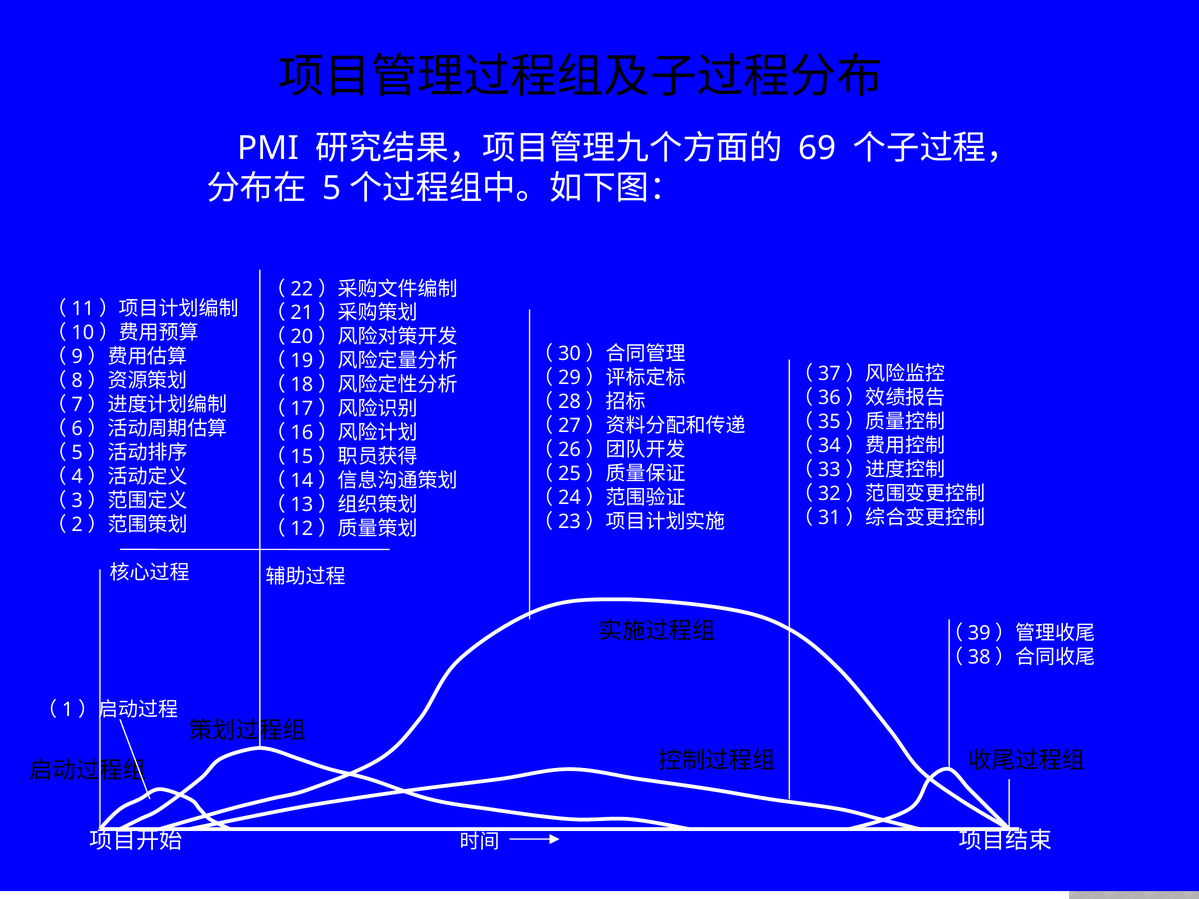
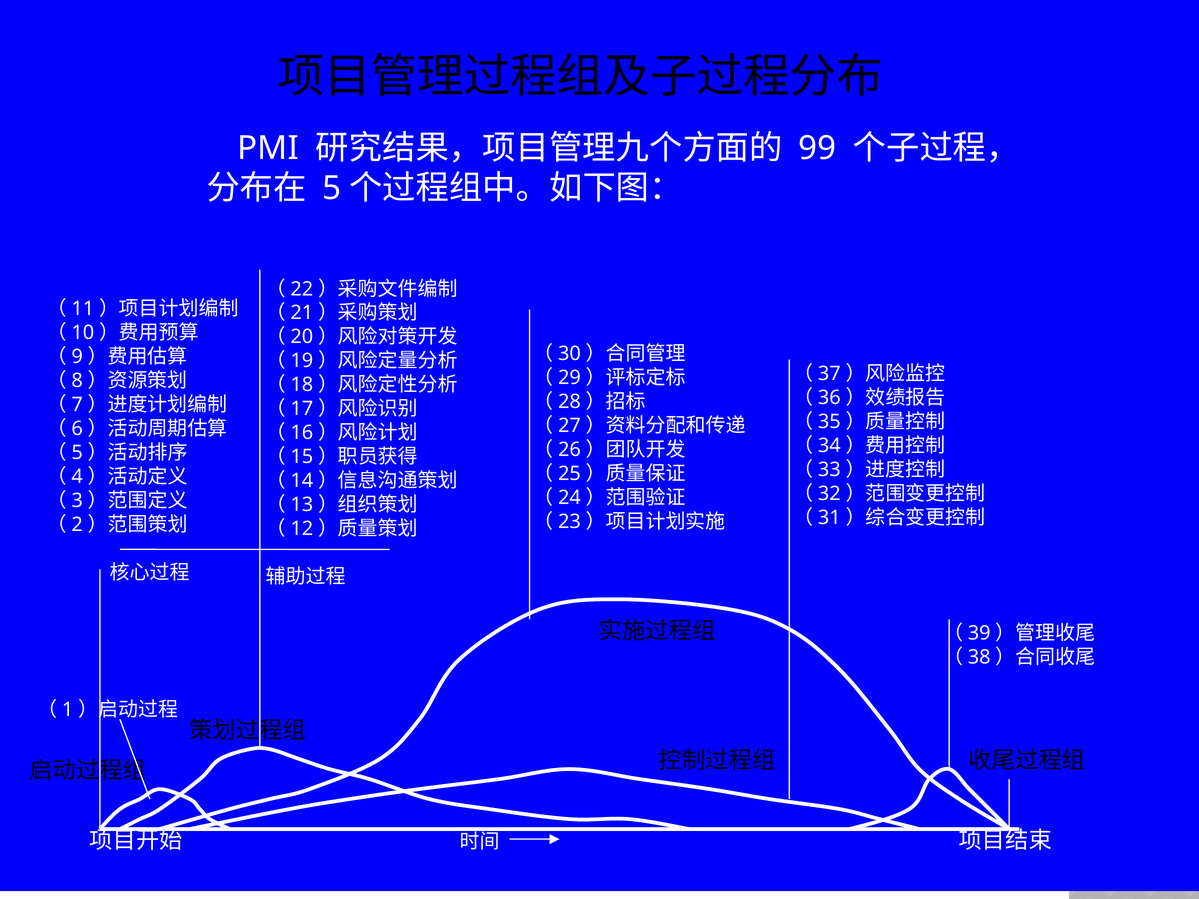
69: 69 -> 99 (817, 148)
